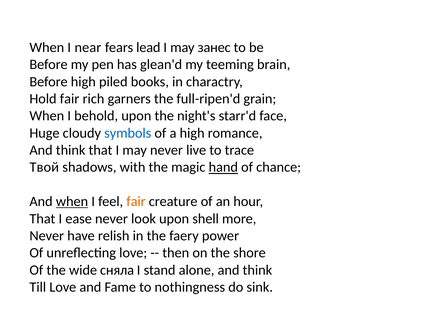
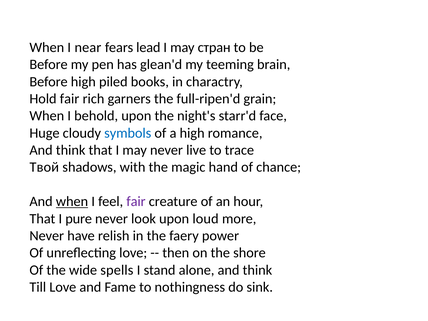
занес: занес -> стран (214, 47)
hand underline: present -> none (223, 167)
fair colour: orange -> purple (136, 202)
ease: ease -> pure (79, 219)
shell: shell -> loud (206, 219)
сняла: сняла -> spells (117, 270)
